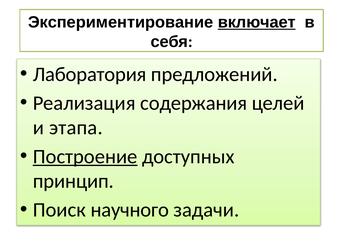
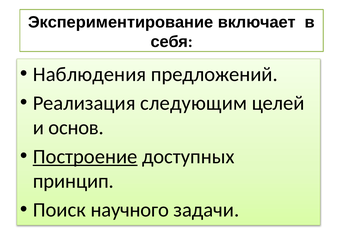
включает underline: present -> none (257, 22)
Лаборатория: Лаборатория -> Наблюдения (90, 74)
содержания: содержания -> следующим (194, 103)
этапа: этапа -> основ (76, 128)
